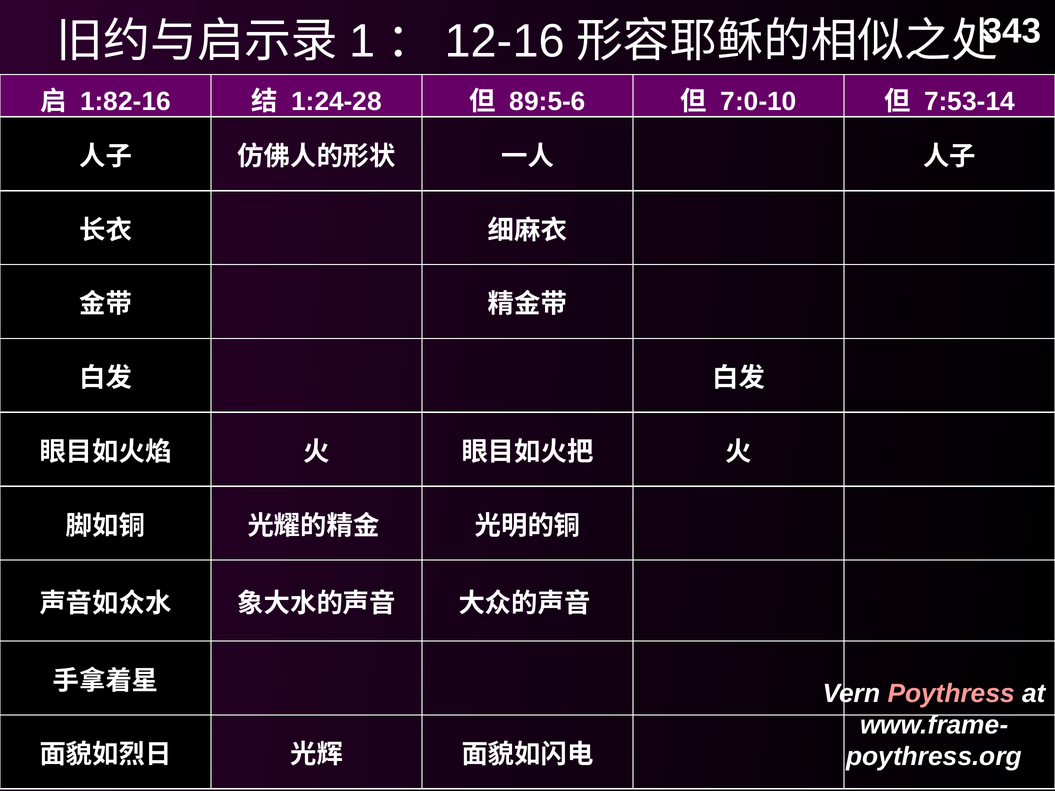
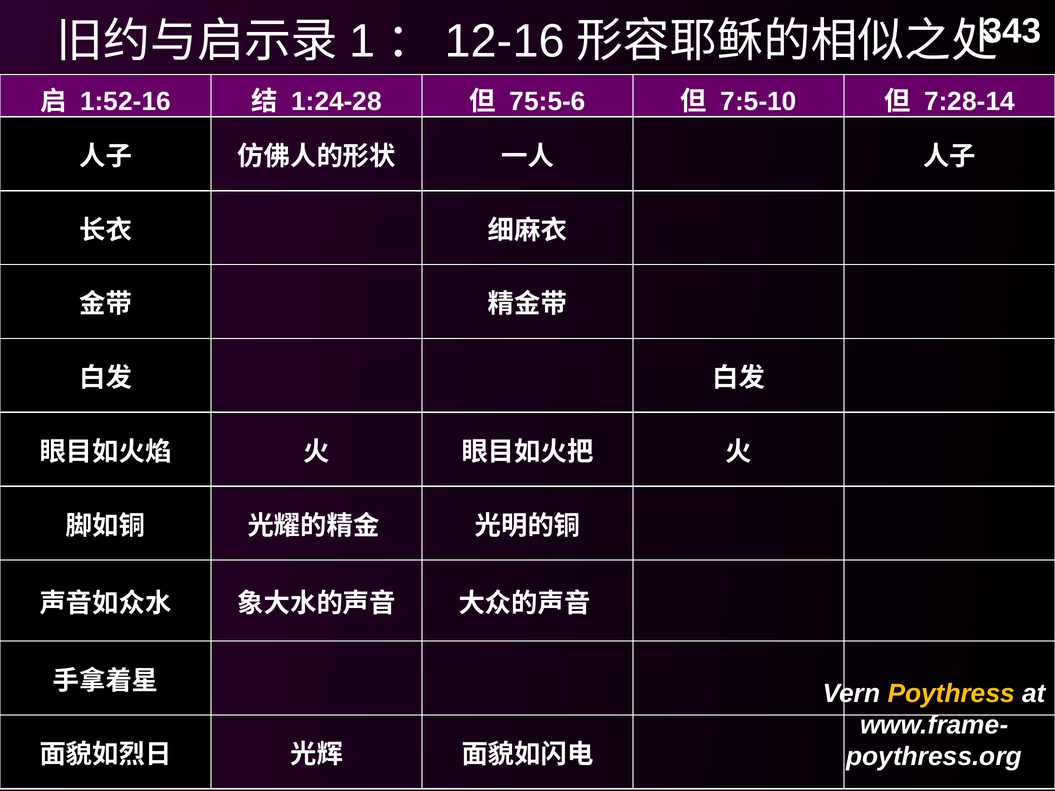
1:82-16: 1:82-16 -> 1:52-16 (125, 102)
89:5-6: 89:5-6 -> 75:5-6 (548, 102)
7:0-10: 7:0-10 -> 7:5-10 (759, 102)
7:53-14: 7:53-14 -> 7:28-14 (969, 102)
Poythress colour: pink -> yellow (951, 694)
